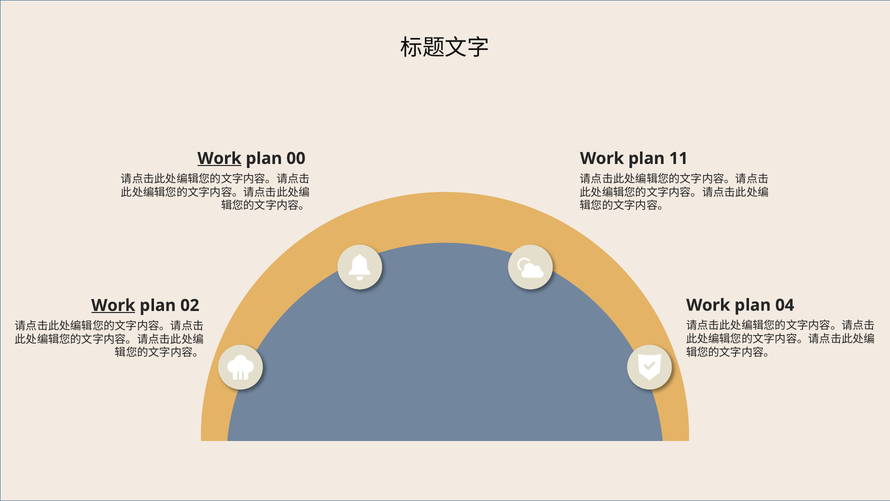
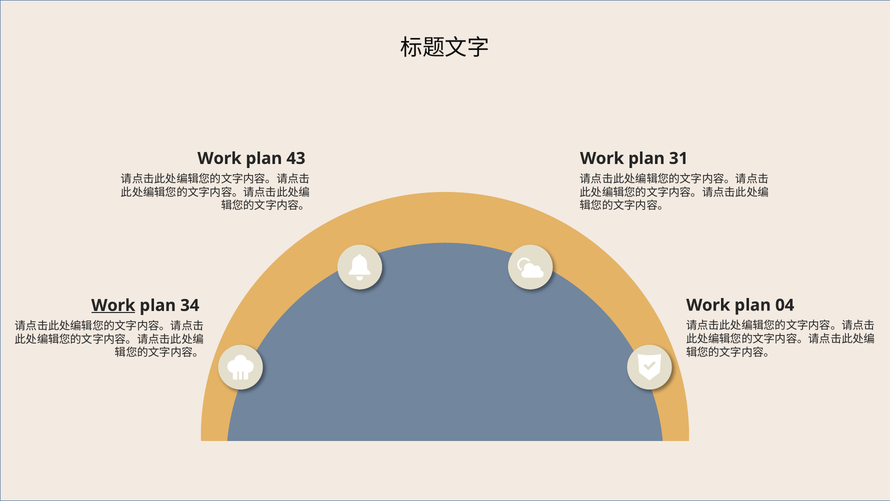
Work underline: present -> none (219, 158)
00: 00 -> 43 (296, 158)
11: 11 -> 31 (679, 158)
02: 02 -> 34 (190, 305)
